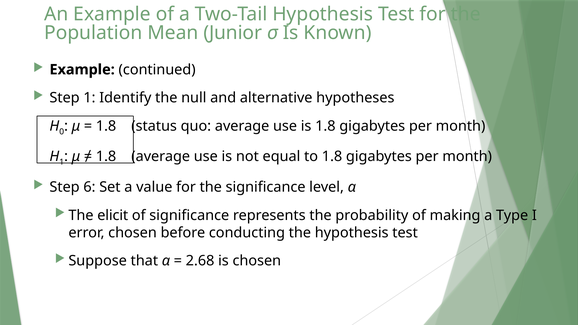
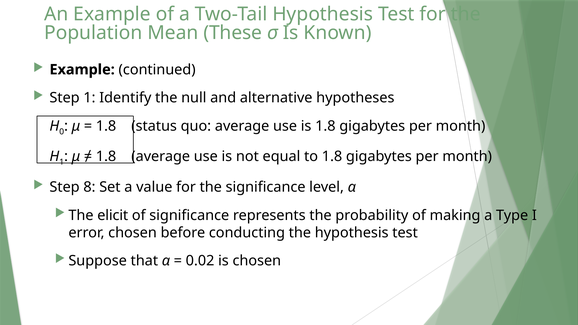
Junior: Junior -> These (233, 33)
6: 6 -> 8 (89, 187)
2.68: 2.68 -> 0.02 (200, 261)
